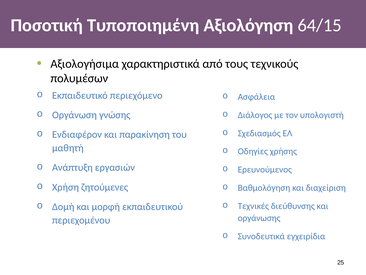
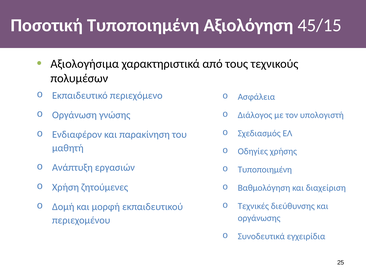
64/15: 64/15 -> 45/15 (320, 25)
Ερευνούμενος: Ερευνούμενος -> Τυποποιημένη (265, 169)
